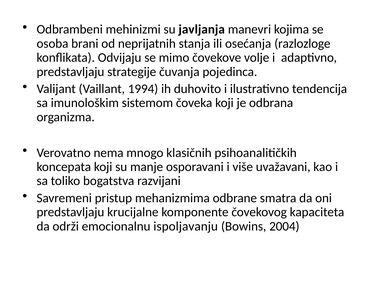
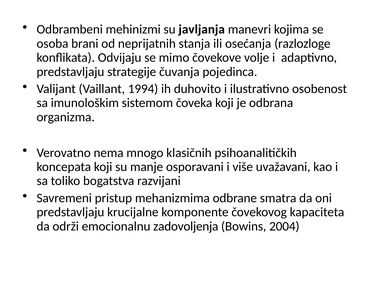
tendencija: tendencija -> osobenost (320, 89)
ispoljavanju: ispoljavanju -> zadovoljenja (186, 226)
